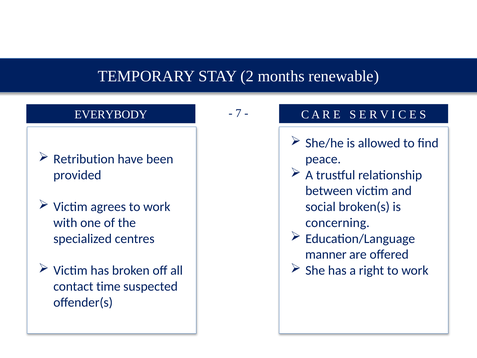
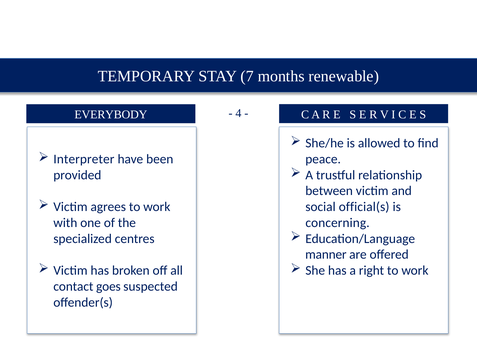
2: 2 -> 7 (247, 76)
7: 7 -> 4 (238, 113)
Retribution: Retribution -> Interpreter (84, 159)
broken(s: broken(s -> official(s (364, 207)
time: time -> goes (108, 286)
